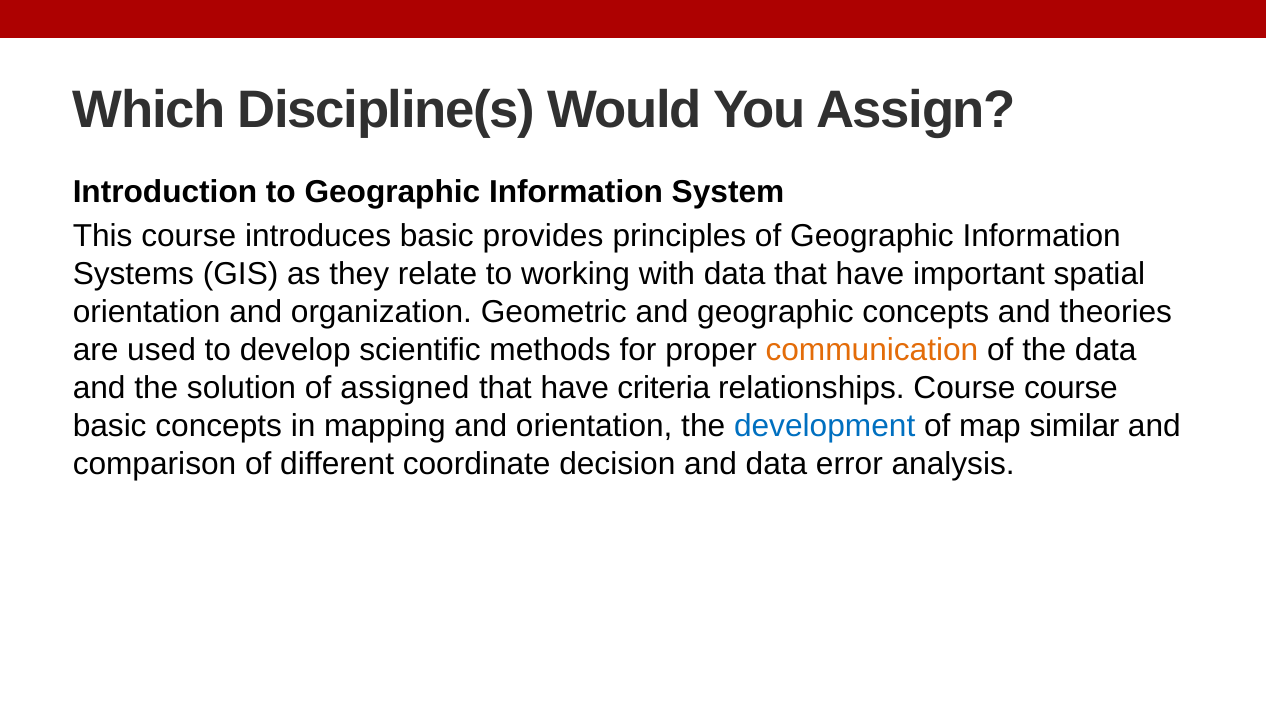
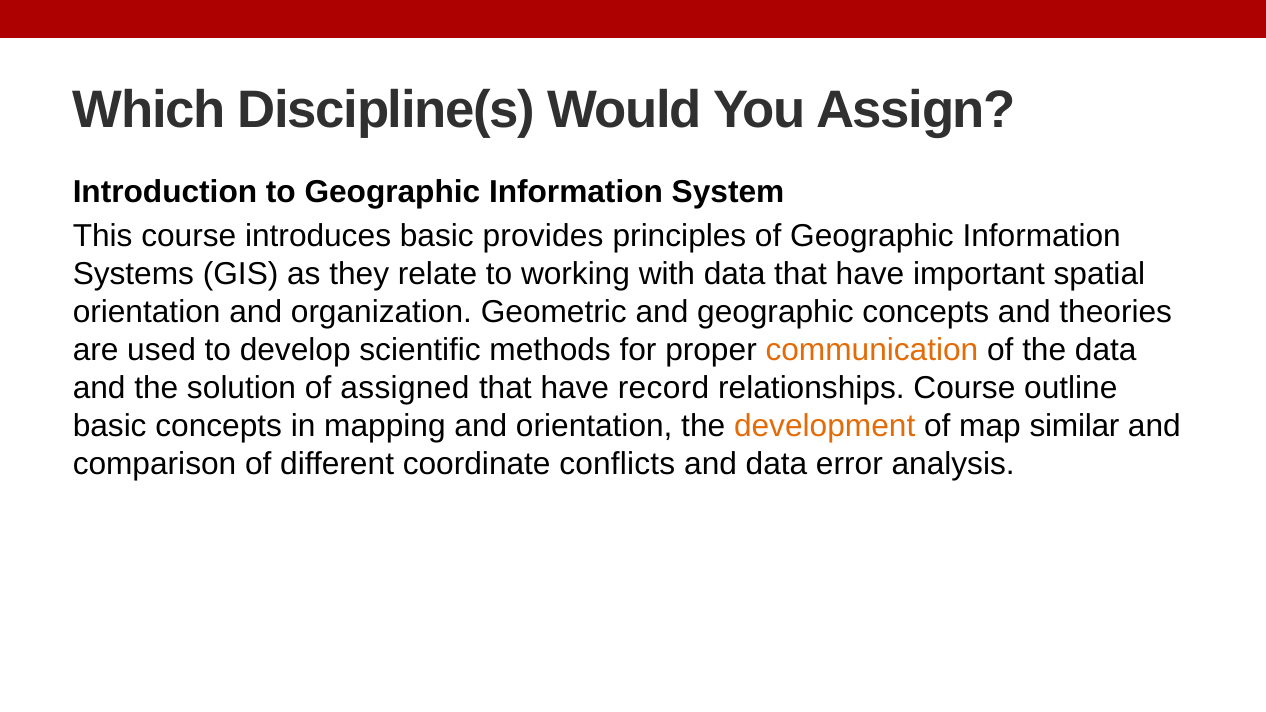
criteria: criteria -> record (664, 388)
Course course: course -> outline (1071, 388)
development colour: blue -> orange (825, 426)
decision: decision -> conflicts (617, 464)
